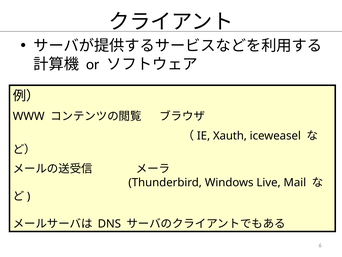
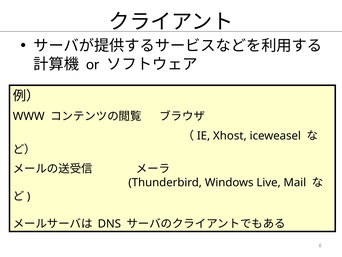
Xauth: Xauth -> Xhost (230, 136)
